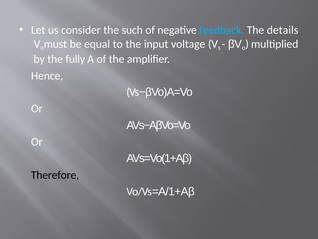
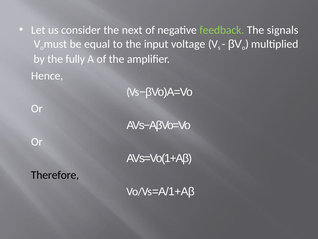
such: such -> next (132, 30)
feedback colour: light blue -> light green (222, 30)
details: details -> signals (283, 30)
